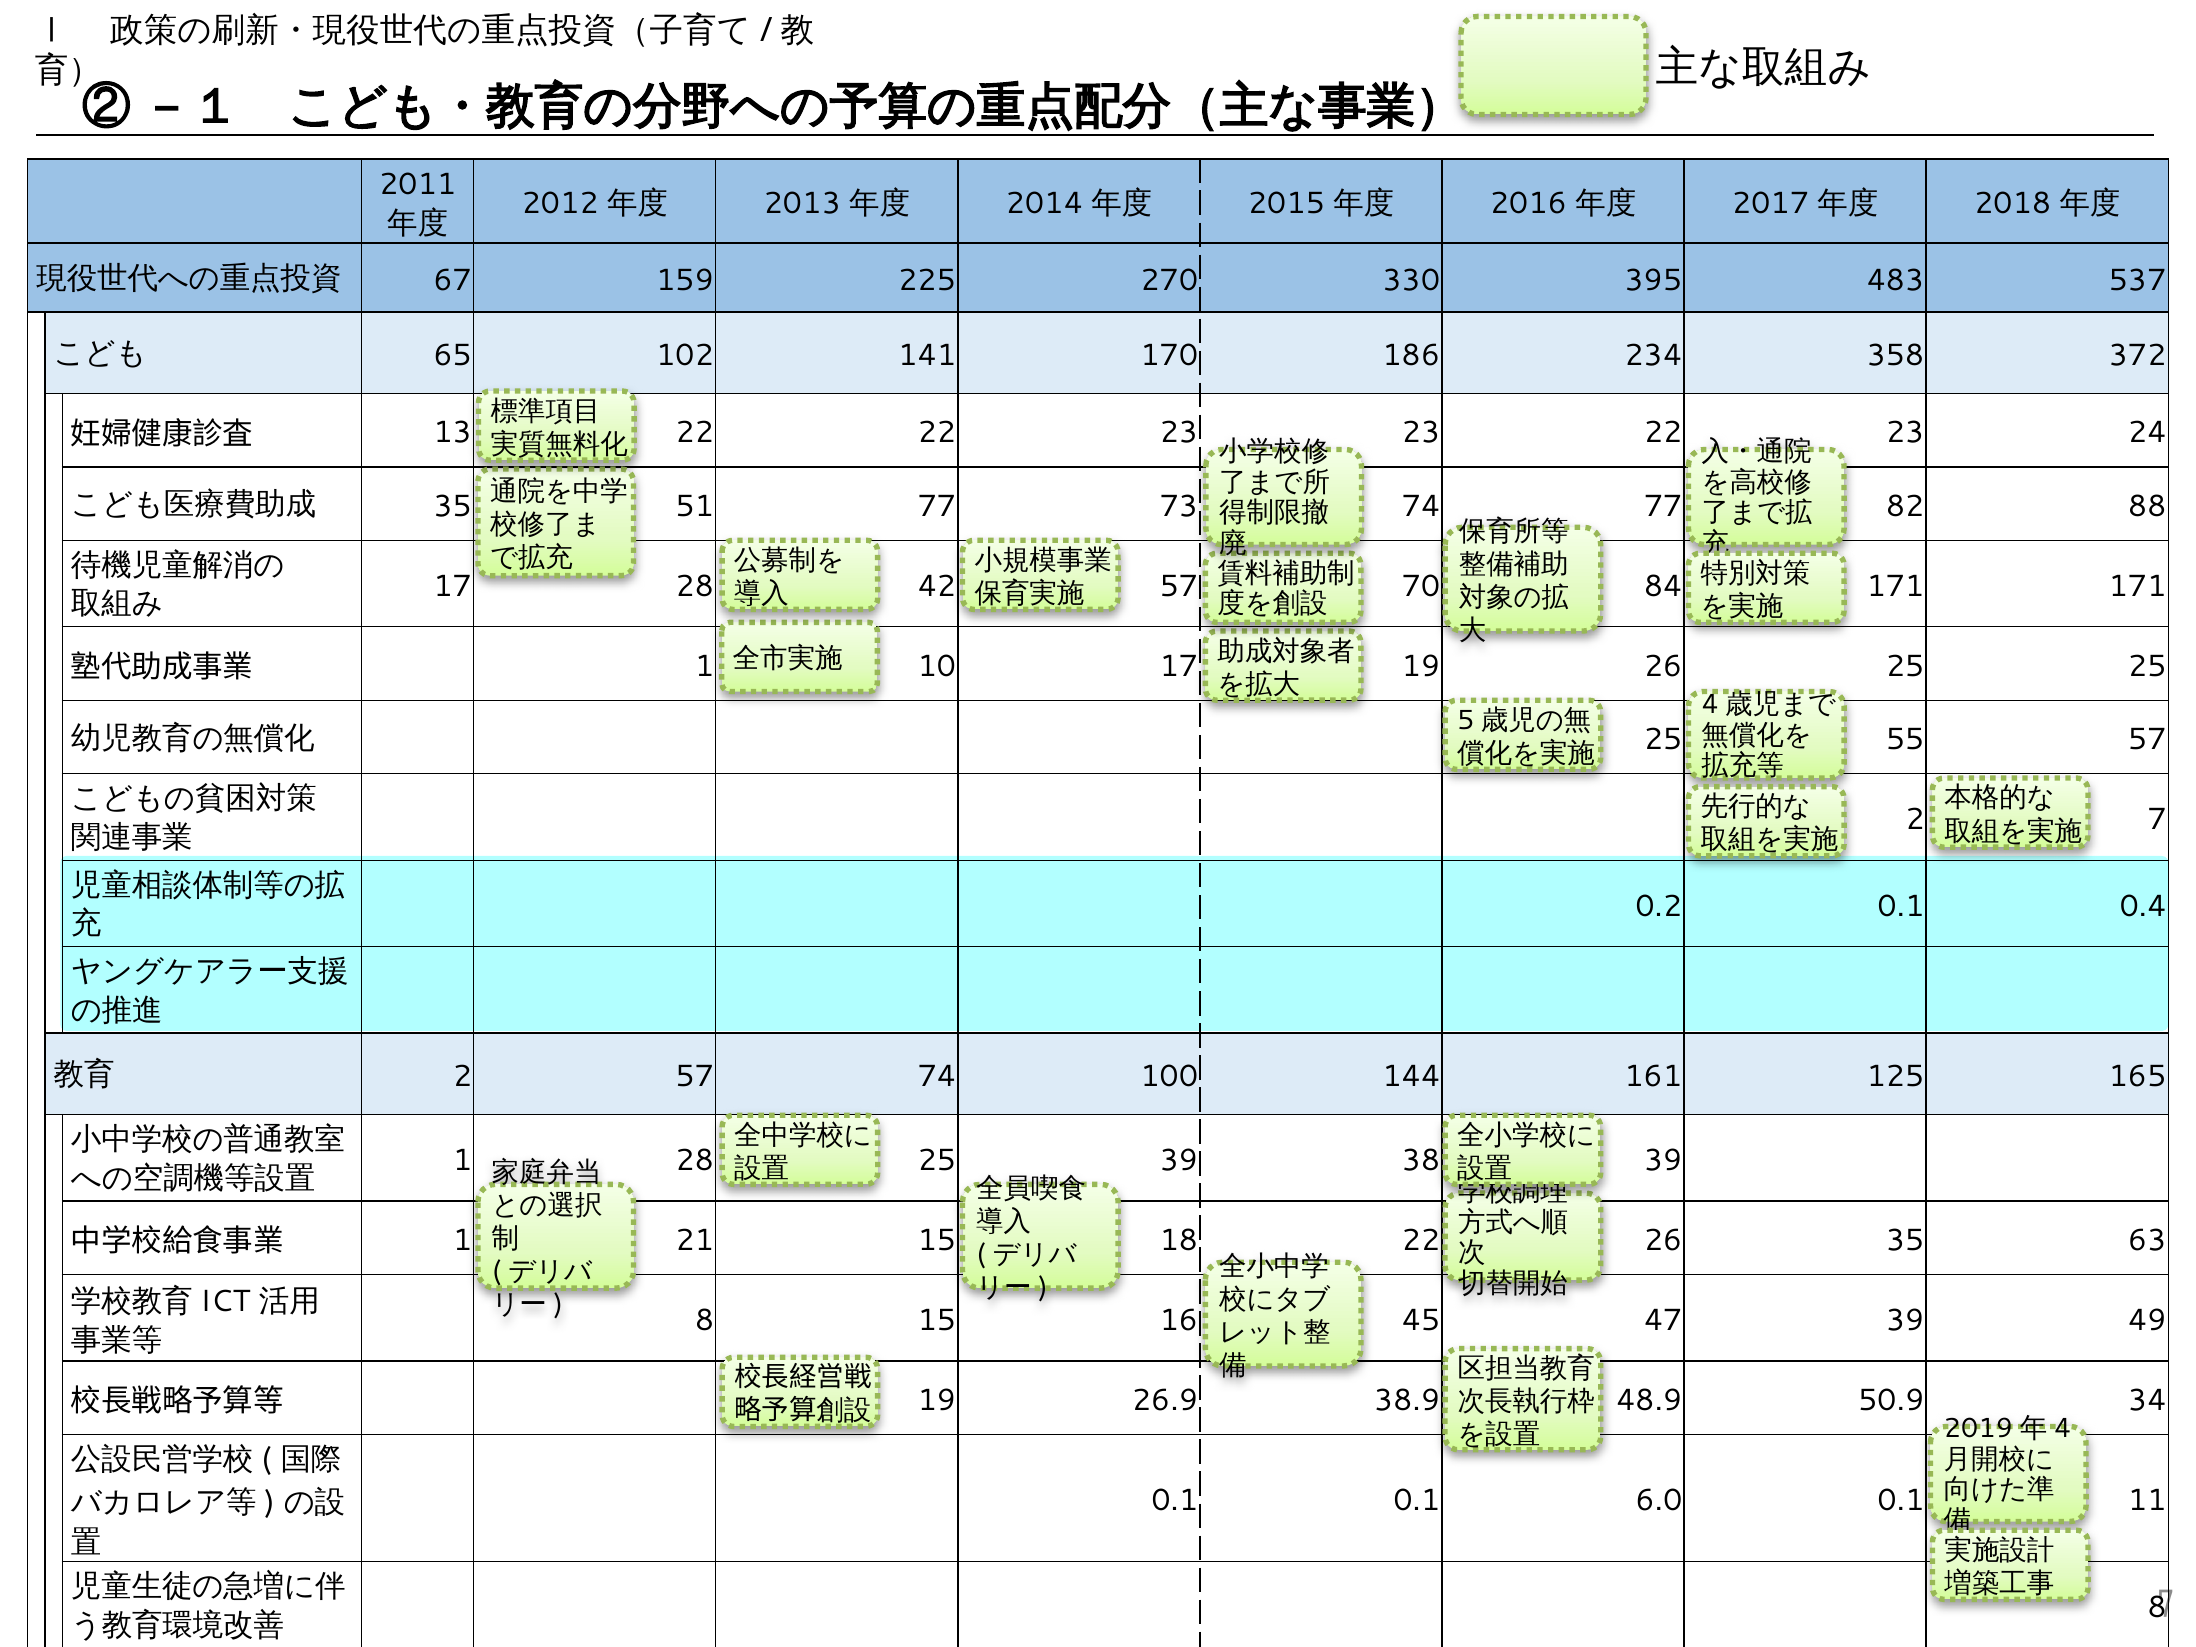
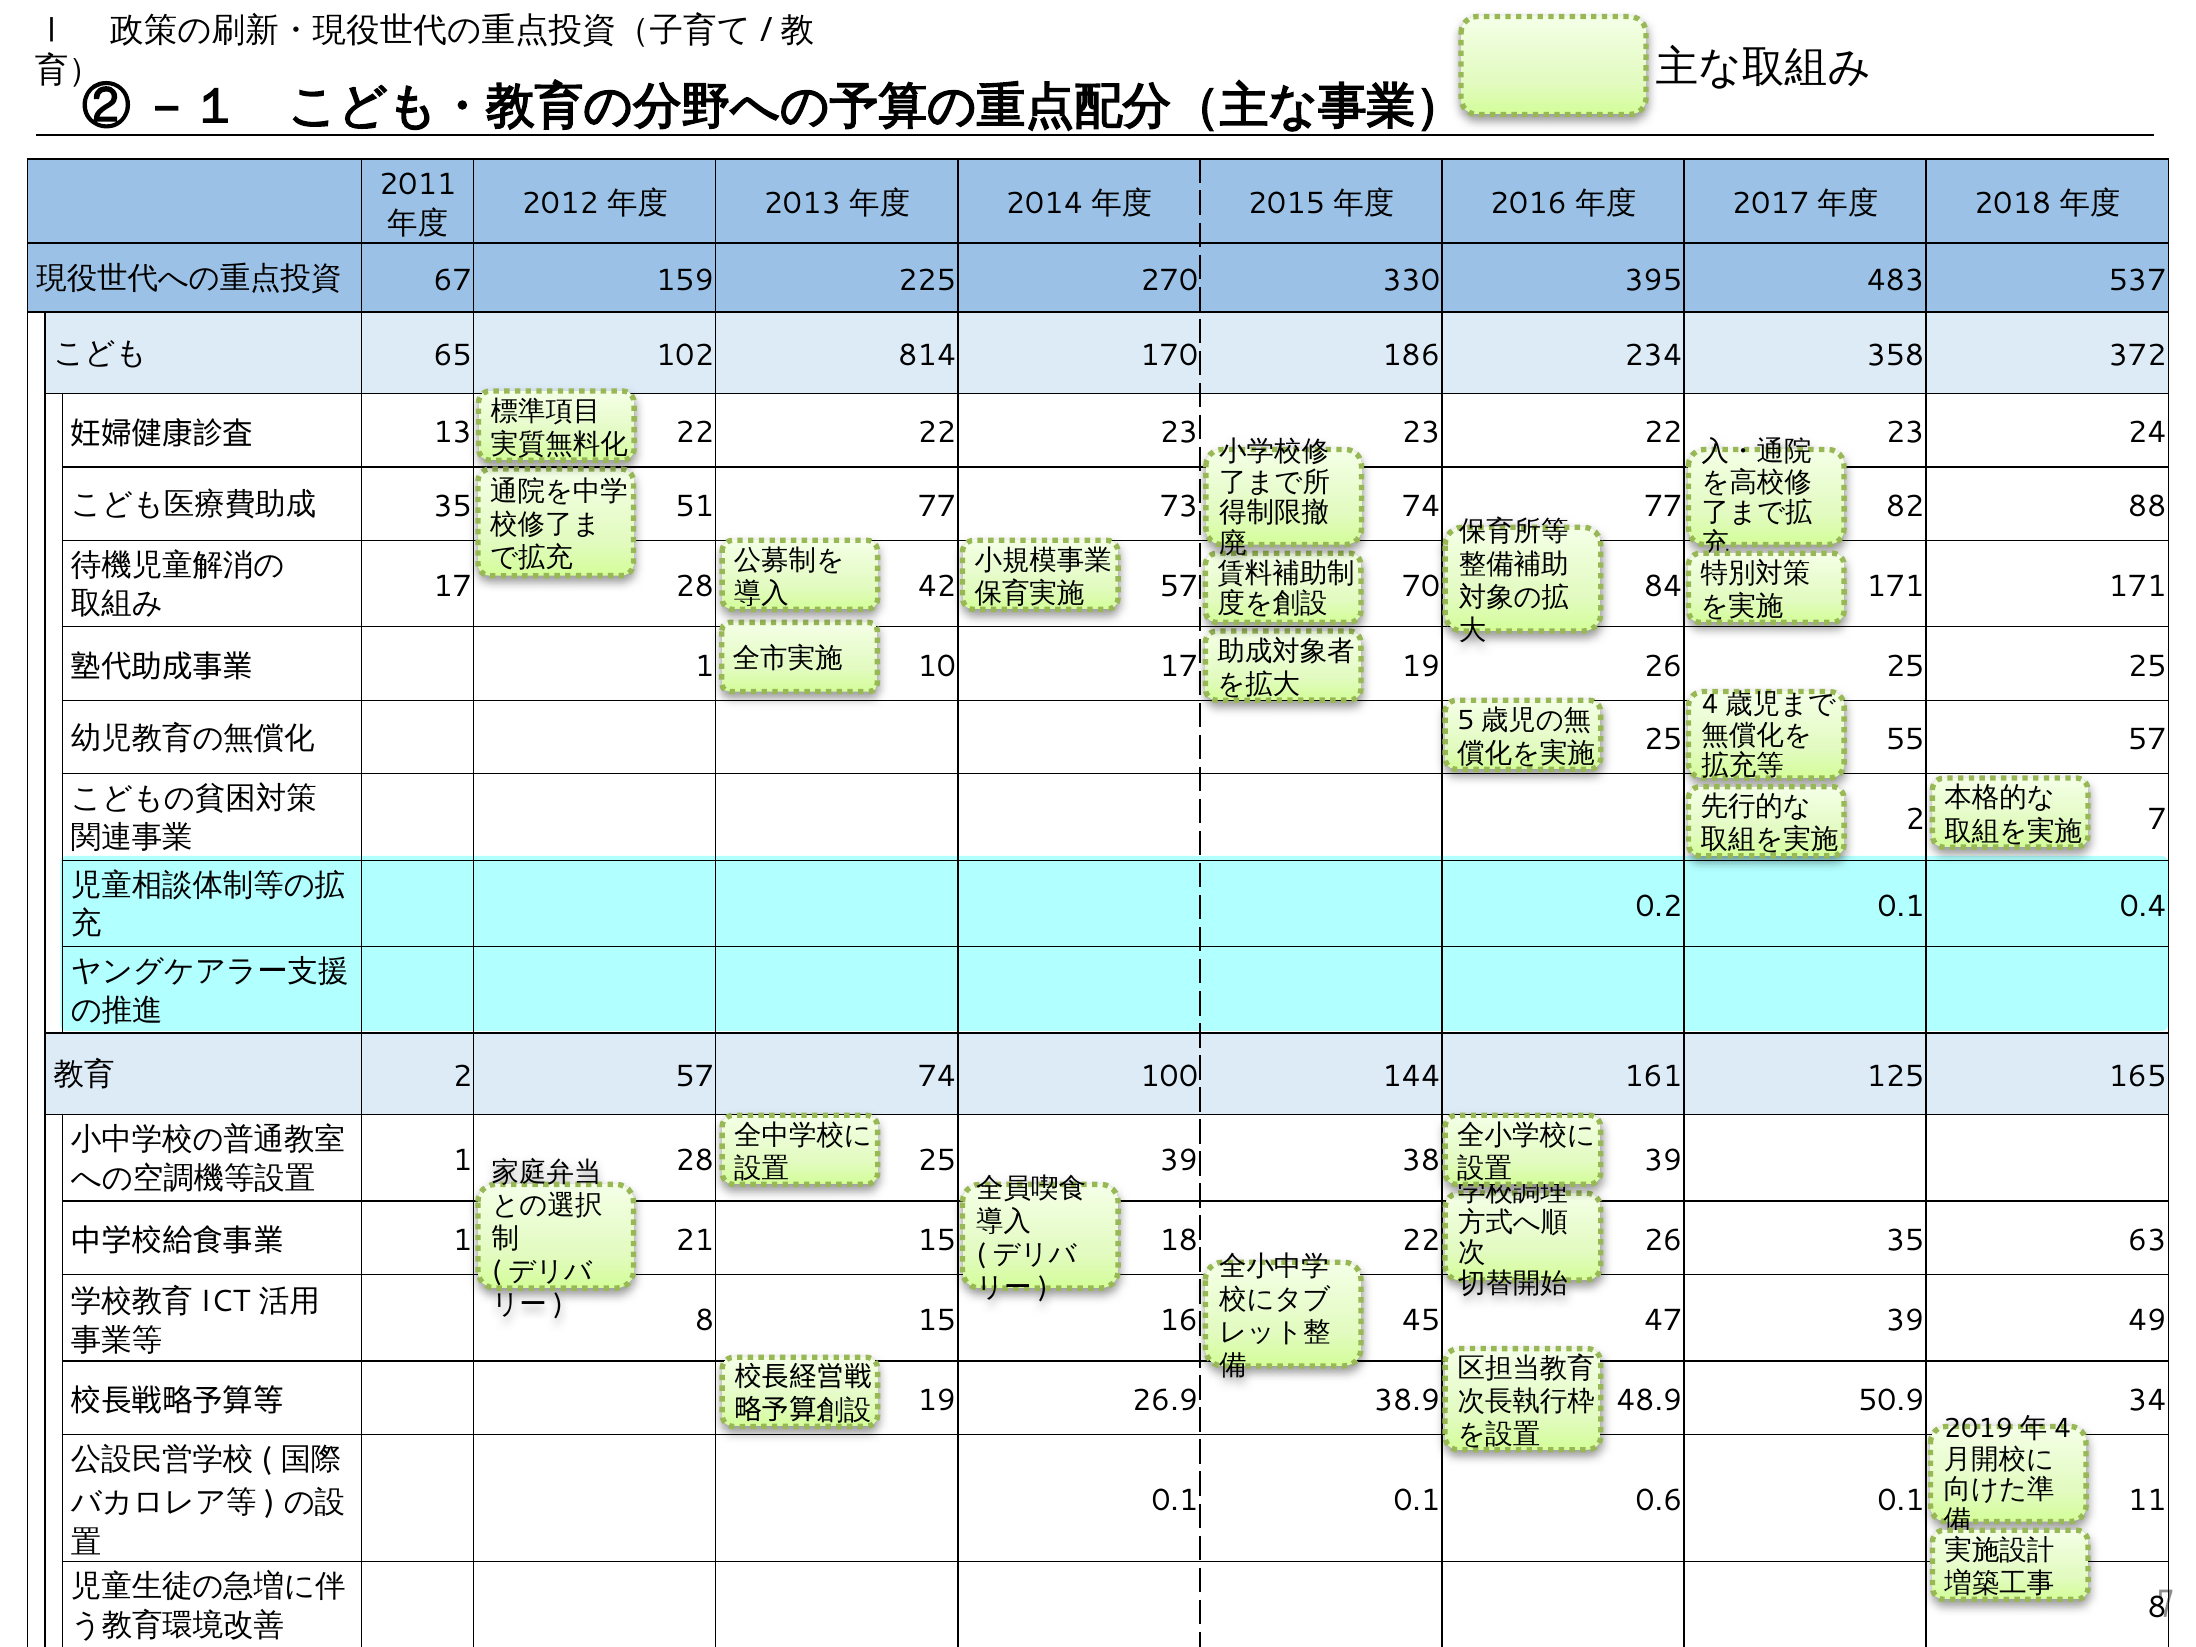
141: 141 -> 814 (927, 355)
6.0: 6.0 -> 0.6 (1659, 1501)
